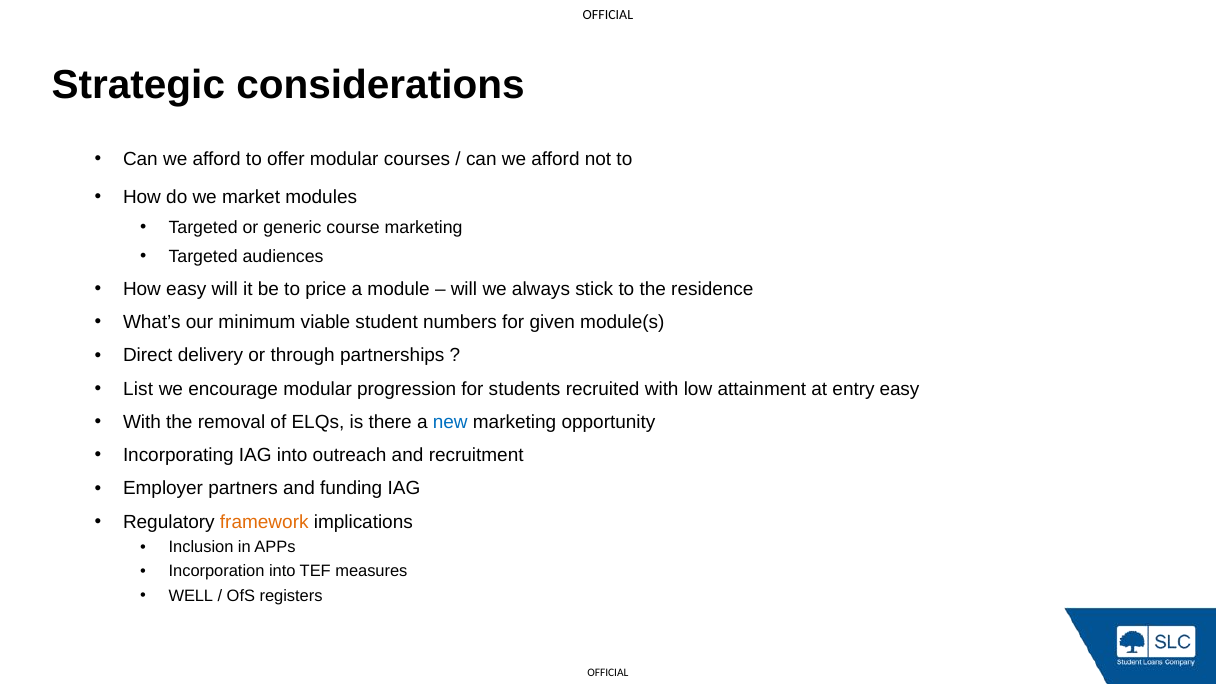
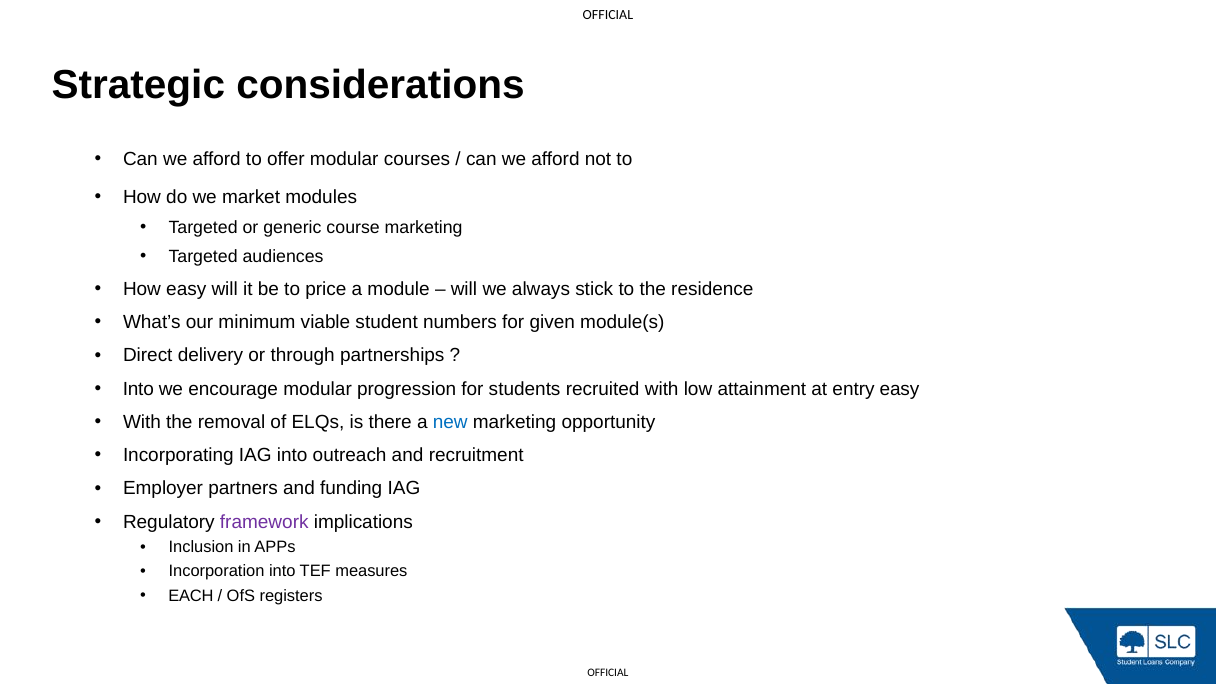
List: List -> Into (138, 389)
framework colour: orange -> purple (264, 522)
WELL: WELL -> EACH (191, 596)
